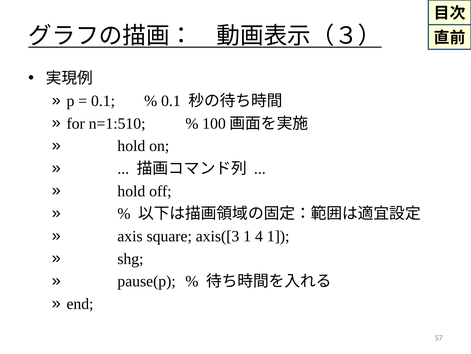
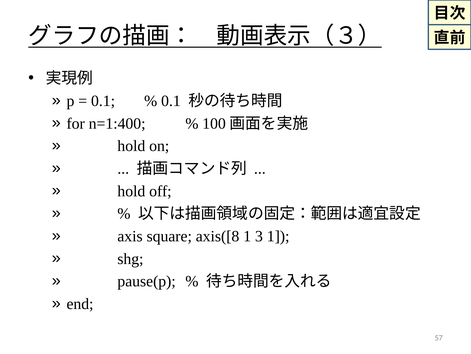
n=1:510: n=1:510 -> n=1:400 (117, 123)
axis([3: axis([3 -> axis([8 (218, 236)
4: 4 -> 3 (259, 236)
